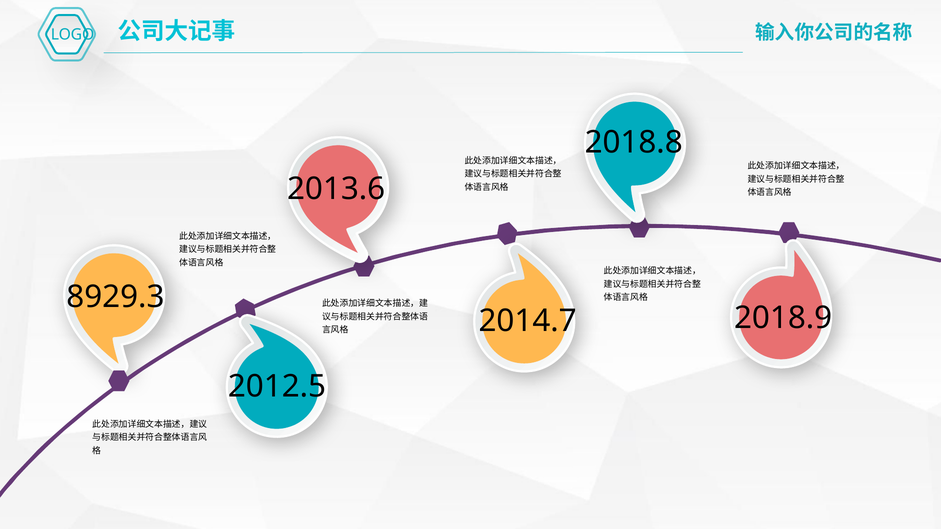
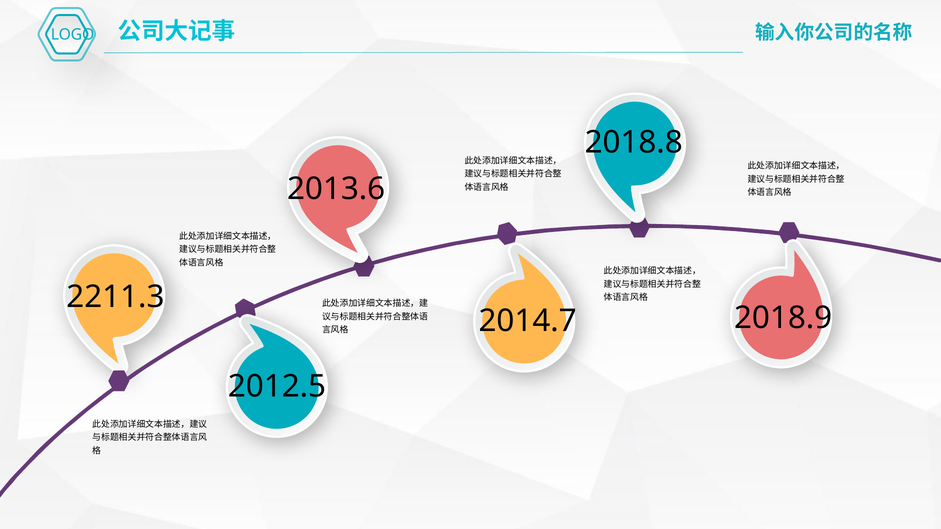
8929.3: 8929.3 -> 2211.3 (115, 297)
